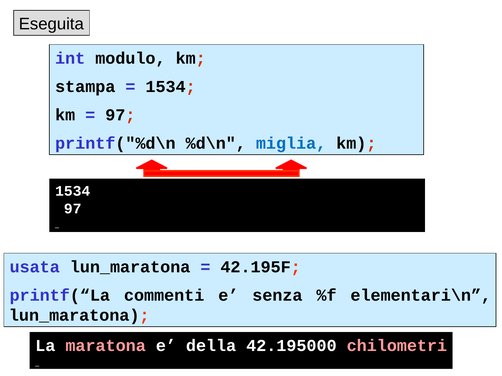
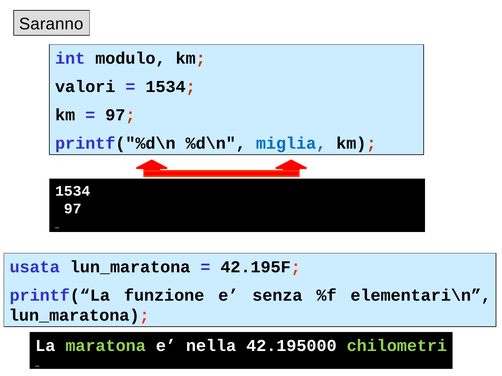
Eseguita: Eseguita -> Saranno (51, 24)
stampa: stampa -> valori (85, 87)
commenti: commenti -> funzione (164, 296)
maratona colour: pink -> light green (106, 346)
della: della -> nella (211, 346)
chilometri colour: pink -> light green (397, 346)
